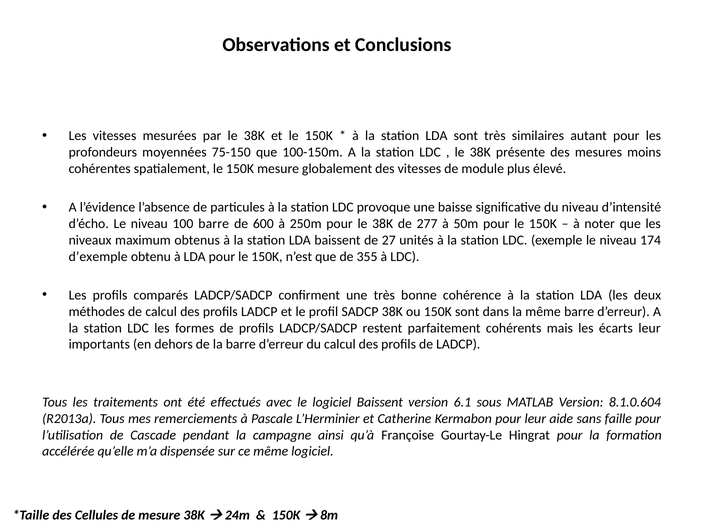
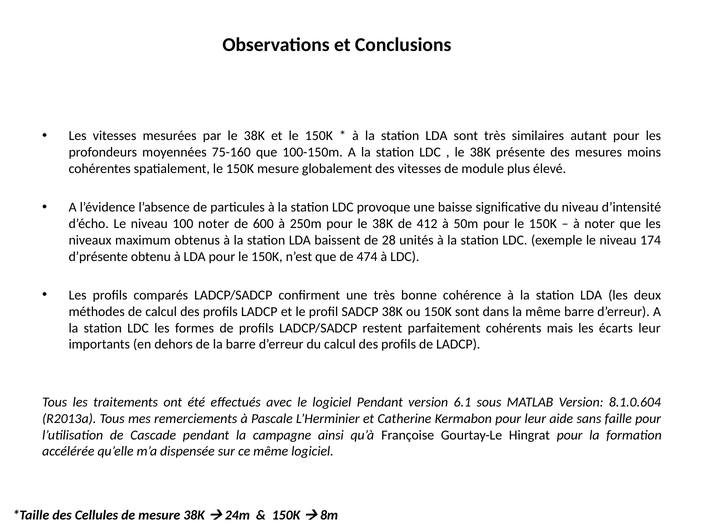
75-150: 75-150 -> 75-160 (231, 152)
100 barre: barre -> noter (214, 224)
277: 277 -> 412 (427, 224)
27: 27 -> 28 (389, 240)
d’exemple: d’exemple -> d’présente (98, 257)
355: 355 -> 474 (367, 257)
logiciel Baissent: Baissent -> Pendant (380, 402)
